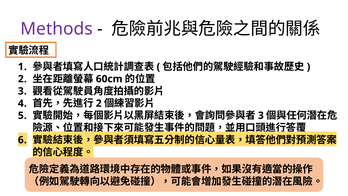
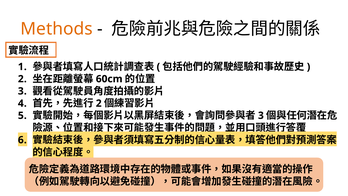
Methods colour: purple -> orange (57, 29)
